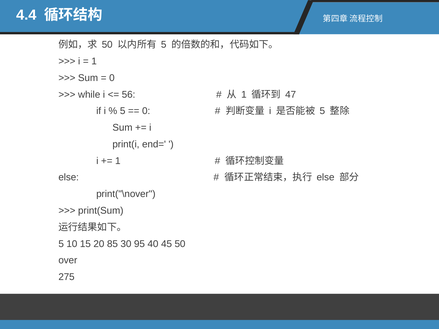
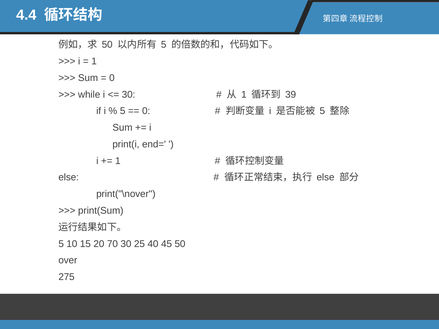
56: 56 -> 30 (129, 95)
47: 47 -> 39 (291, 95)
85: 85 -> 70 (112, 244)
95: 95 -> 25 (139, 244)
